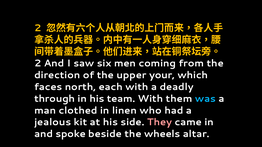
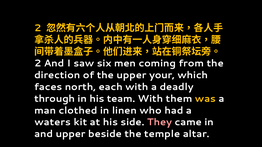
was colour: light blue -> yellow (205, 99)
jealous: jealous -> waters (53, 122)
and spoke: spoke -> upper (71, 134)
wheels: wheels -> temple (162, 134)
